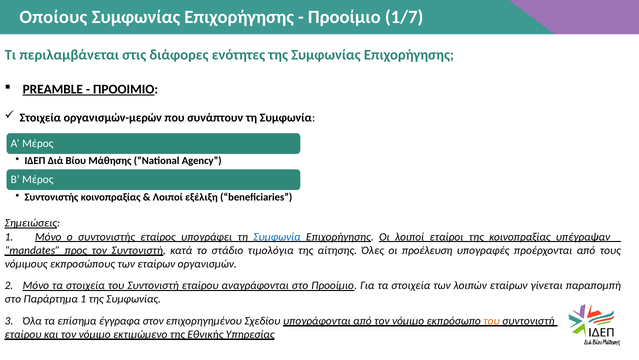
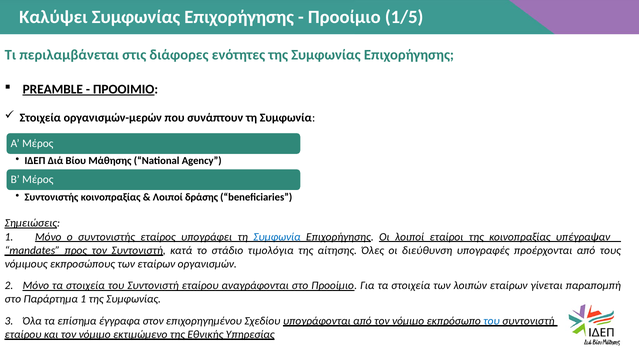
Οποίους: Οποίους -> Καλύψει (53, 17)
1/7: 1/7 -> 1/5 (404, 17)
εξέλιξη: εξέλιξη -> δράσης (202, 197)
προέλευση: προέλευση -> διεύθυνση (427, 250)
του colour: orange -> blue (492, 320)
